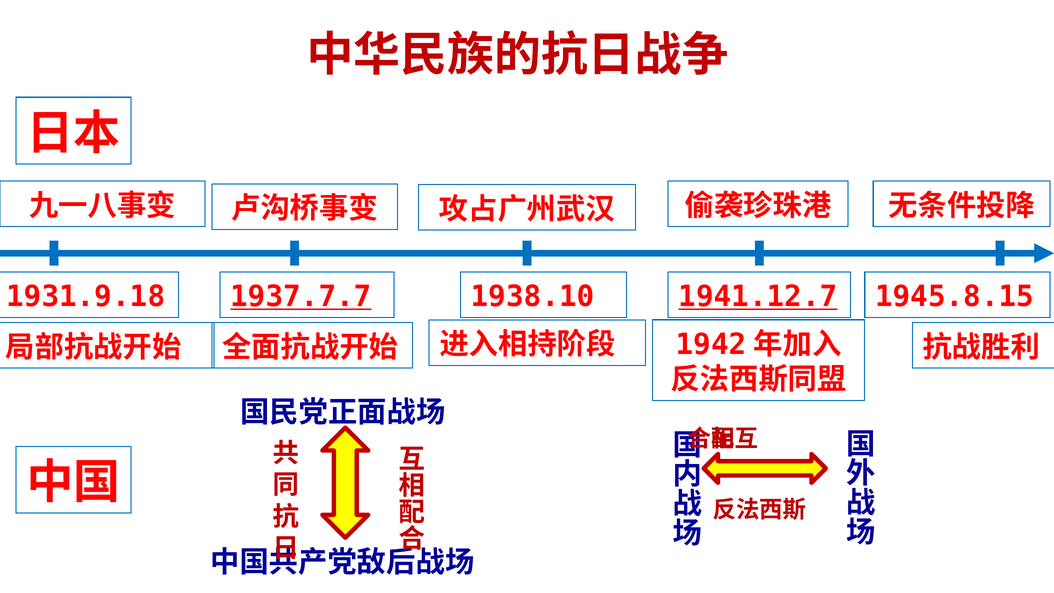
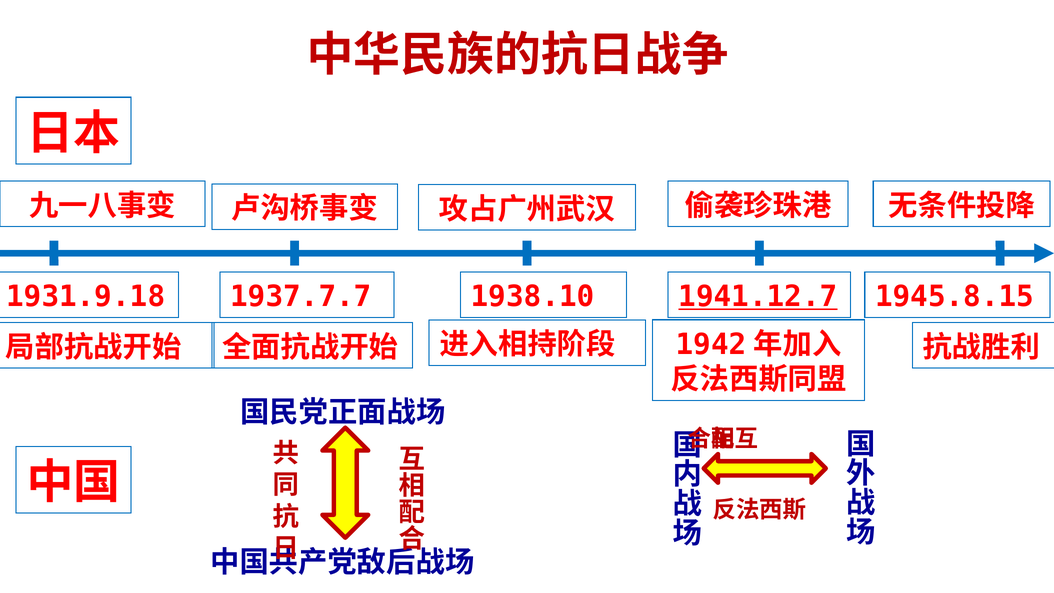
1937.7.7 underline: present -> none (301, 297)
